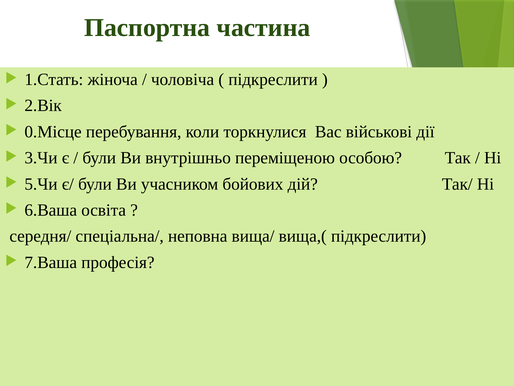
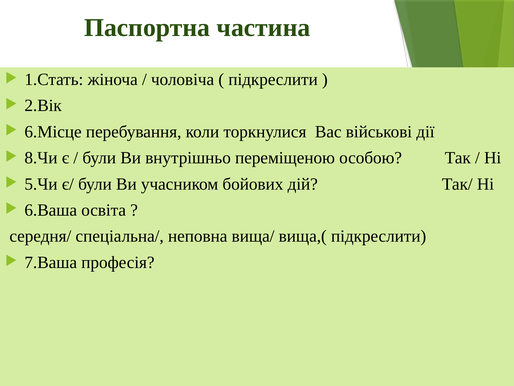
0.Місце: 0.Місце -> 6.Місце (53, 132)
3.Чи: 3.Чи -> 8.Чи (41, 158)
